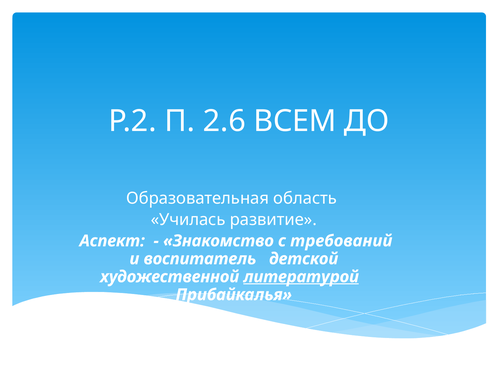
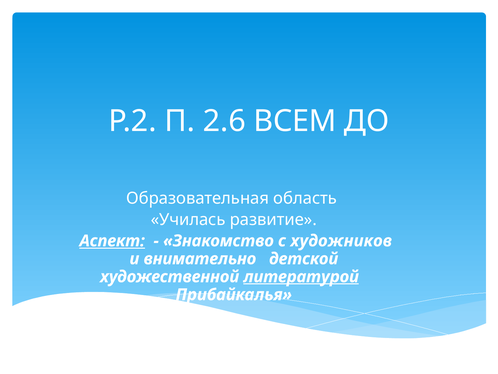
Аспект underline: none -> present (112, 241)
требований: требований -> художников (341, 241)
воспитатель: воспитатель -> внимательно (200, 258)
